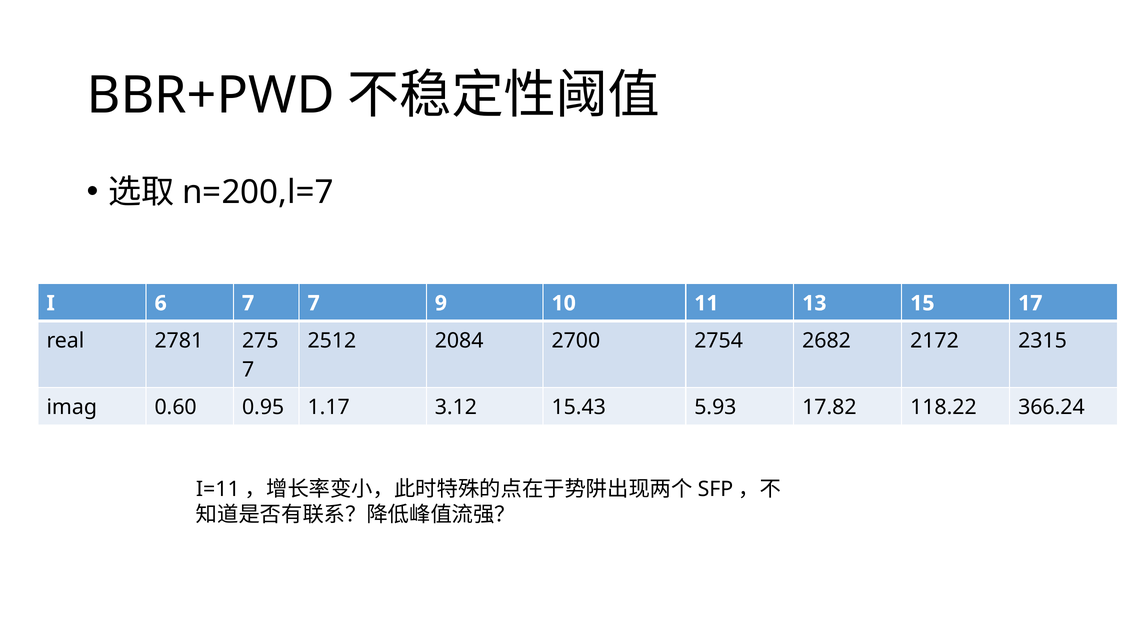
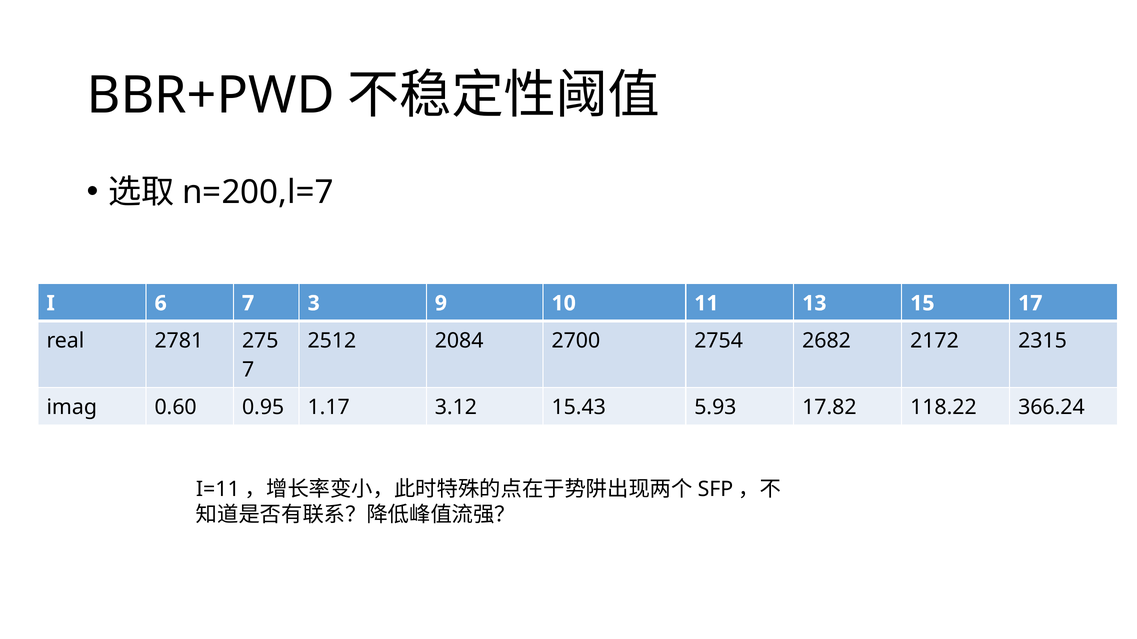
7 7: 7 -> 3 (314, 304)
